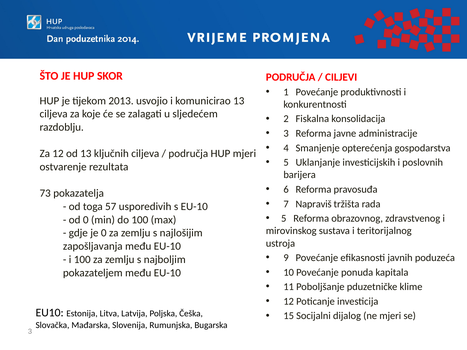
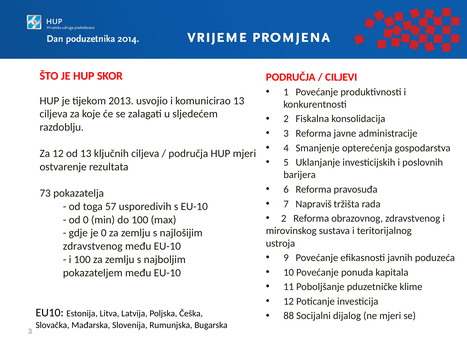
5: 5 -> 2 (284, 219)
zapošljavanja: zapošljavanja -> zdravstvenog (93, 246)
15: 15 -> 88 (289, 316)
